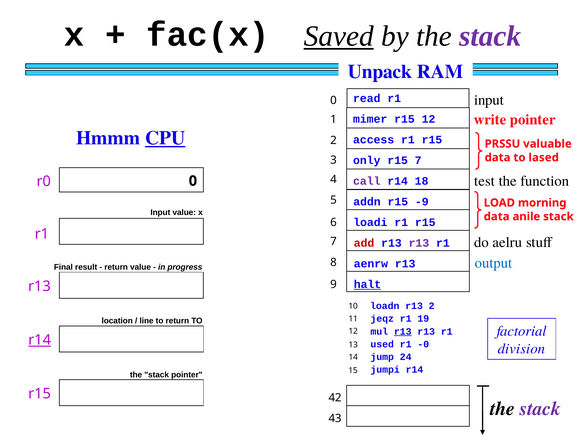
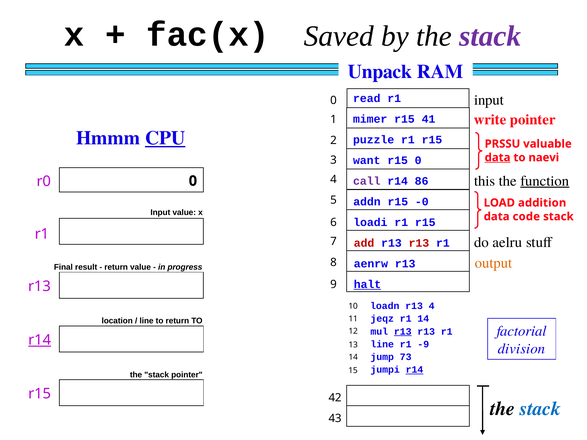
Saved underline: present -> none (339, 36)
r15 12: 12 -> 41 (429, 119)
access: access -> puzzle (374, 140)
data underline: none -> present (498, 158)
lased: lased -> naevi (544, 158)
only: only -> want (367, 161)
r15 7: 7 -> 0 (418, 161)
test: test -> this (485, 181)
function underline: none -> present (545, 181)
18: 18 -> 86 (422, 181)
-9: -9 -> -0 (422, 202)
morning: morning -> addition (542, 203)
anile: anile -> code (526, 217)
r13 colour: purple -> red (419, 243)
output colour: blue -> orange (494, 263)
r13 2: 2 -> 4 (432, 306)
r1 19: 19 -> 14 (423, 319)
used: used -> line (382, 344)
-0: -0 -> -9 (423, 344)
24: 24 -> 73 (406, 357)
r14 underline: none -> present (414, 370)
stack colour: purple -> blue (540, 409)
